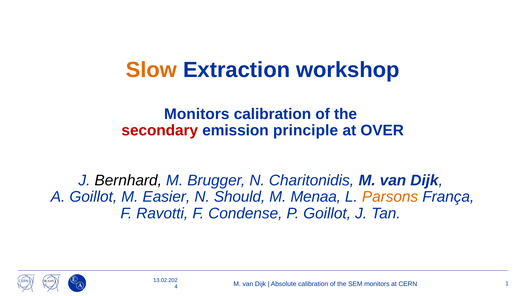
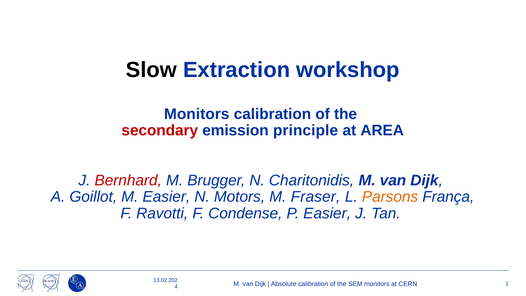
Slow colour: orange -> black (151, 70)
OVER: OVER -> AREA (382, 130)
Bernhard colour: black -> red (128, 180)
Should: Should -> Motors (240, 197)
Menaa: Menaa -> Fraser (316, 197)
P Goillot: Goillot -> Easier (327, 213)
